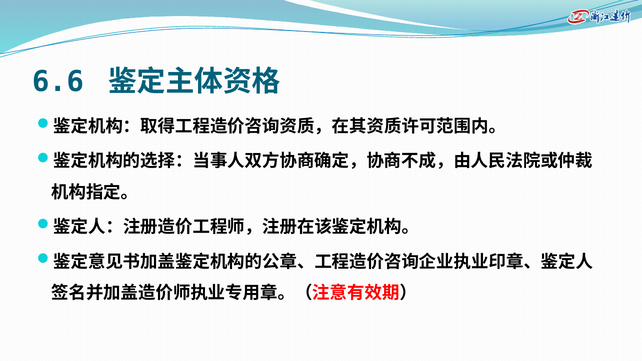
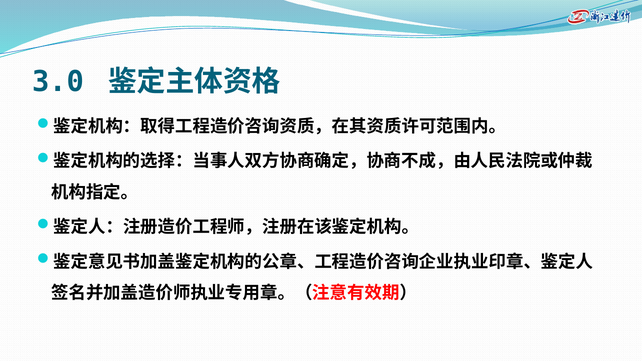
6.6: 6.6 -> 3.0 (58, 82)
